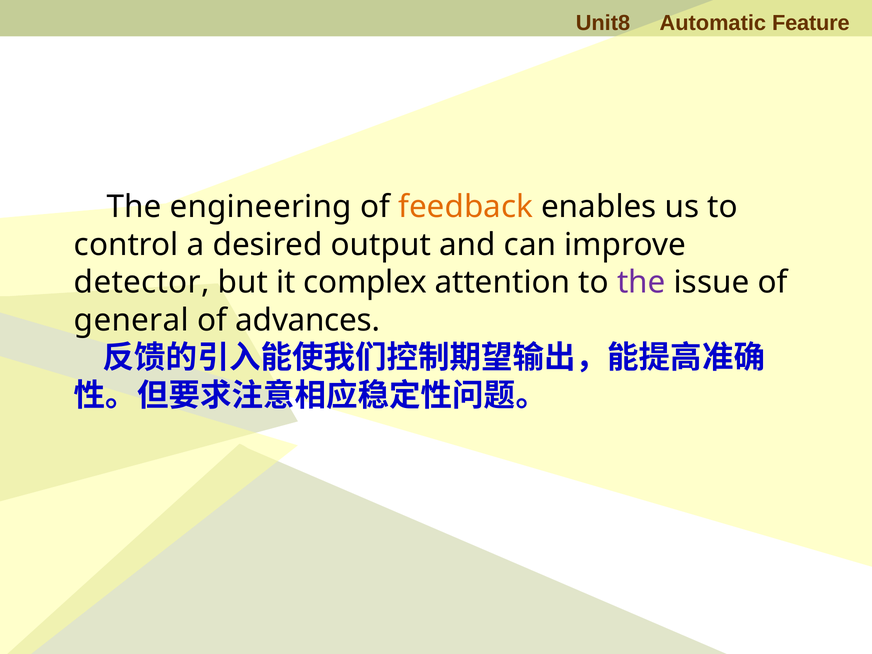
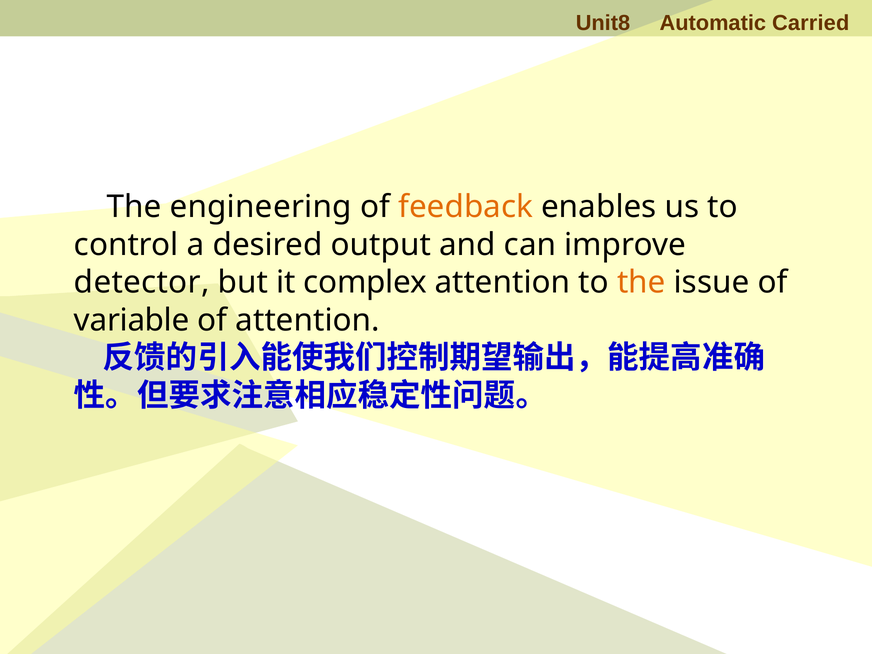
Feature: Feature -> Carried (811, 23)
the colour: purple -> orange (641, 283)
general: general -> variable (132, 320)
of advances: advances -> attention (308, 320)
